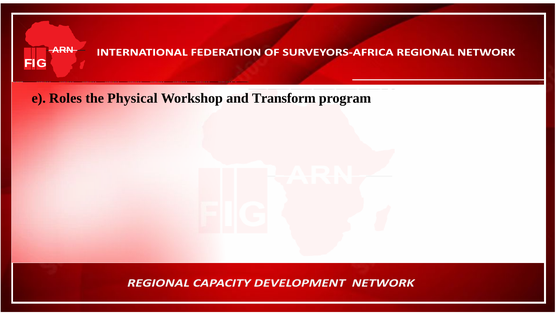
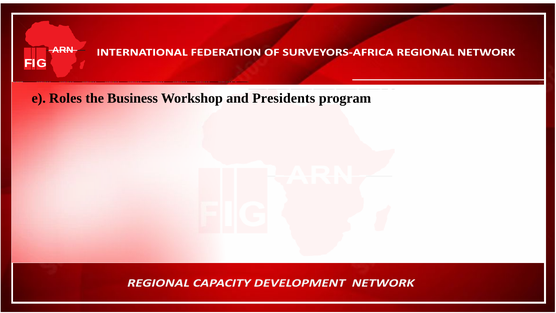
Physical: Physical -> Business (133, 98)
Transform: Transform -> Presidents (284, 98)
